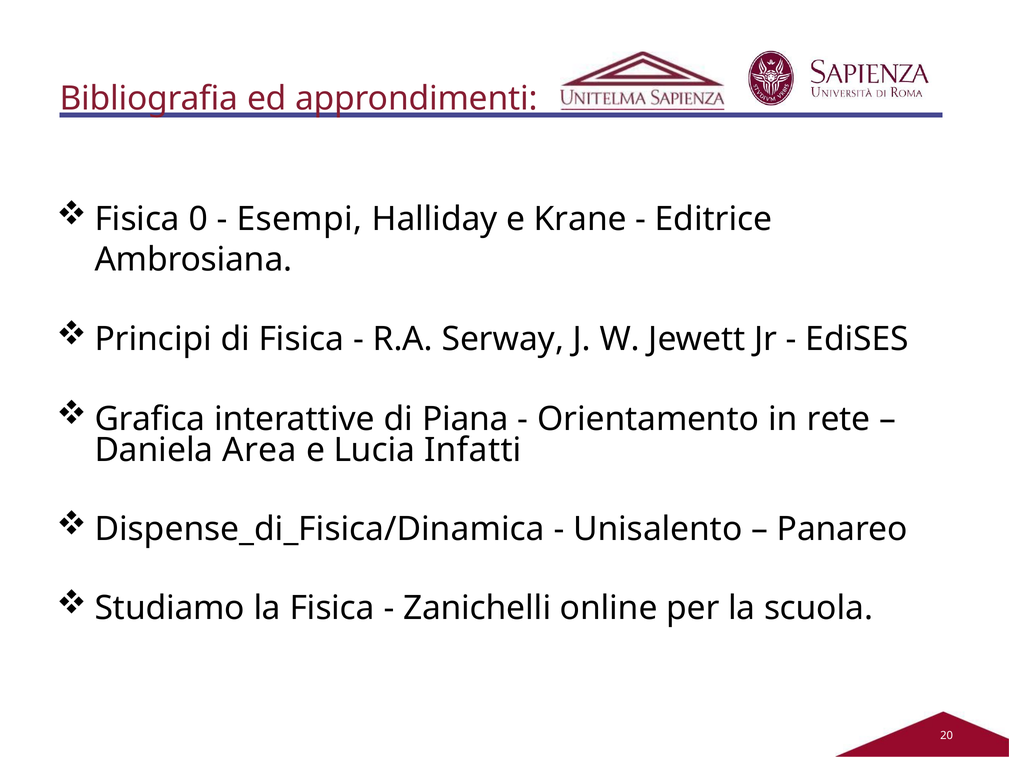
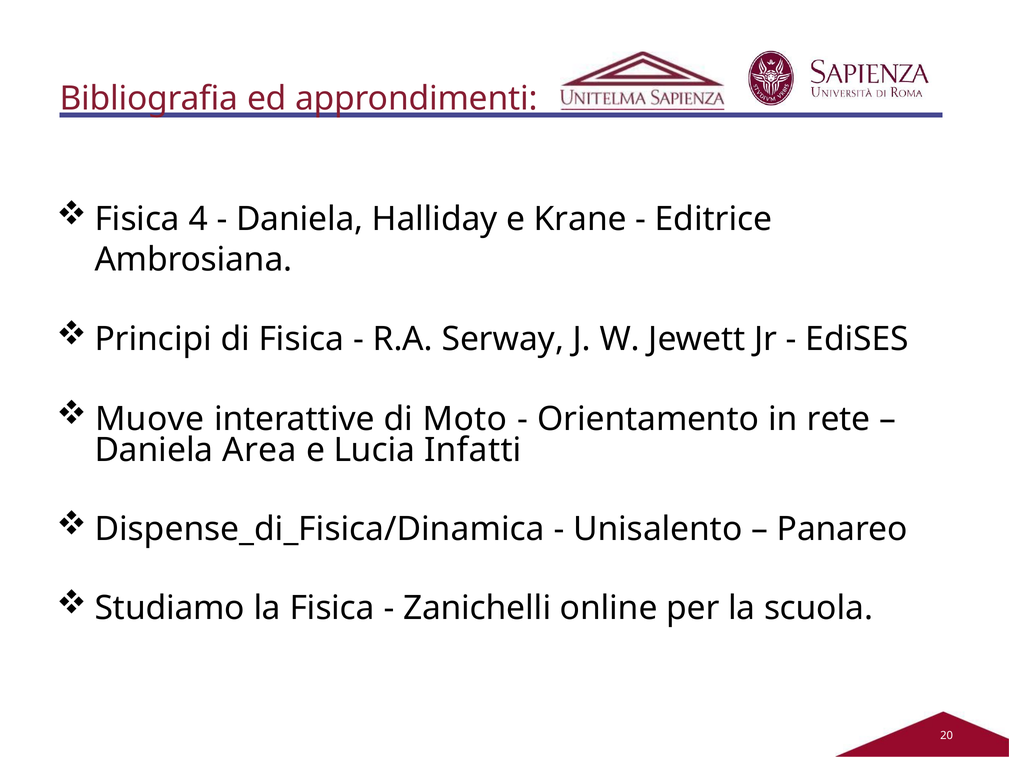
0: 0 -> 4 (198, 219)
Esempi: Esempi -> Daniela (300, 219)
Grafica: Grafica -> Muove (150, 419)
Piana: Piana -> Moto (465, 419)
